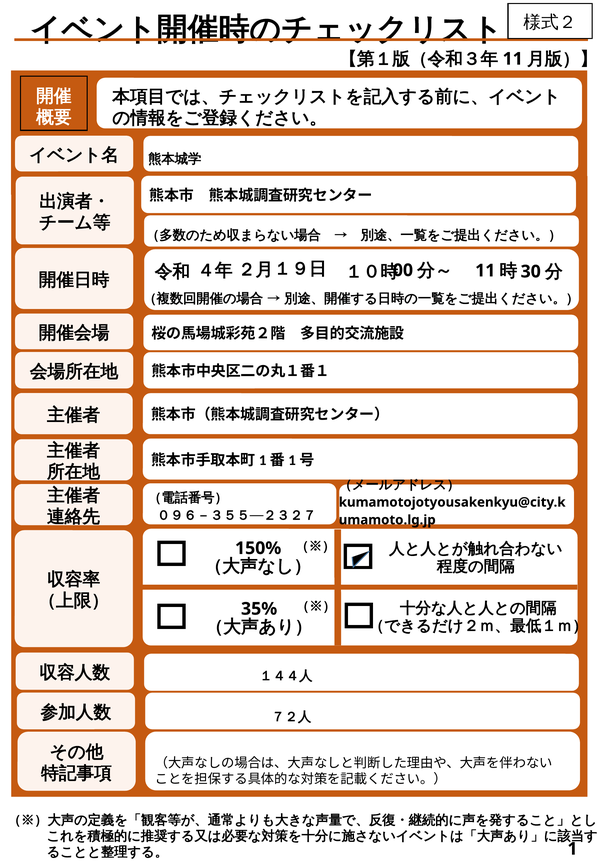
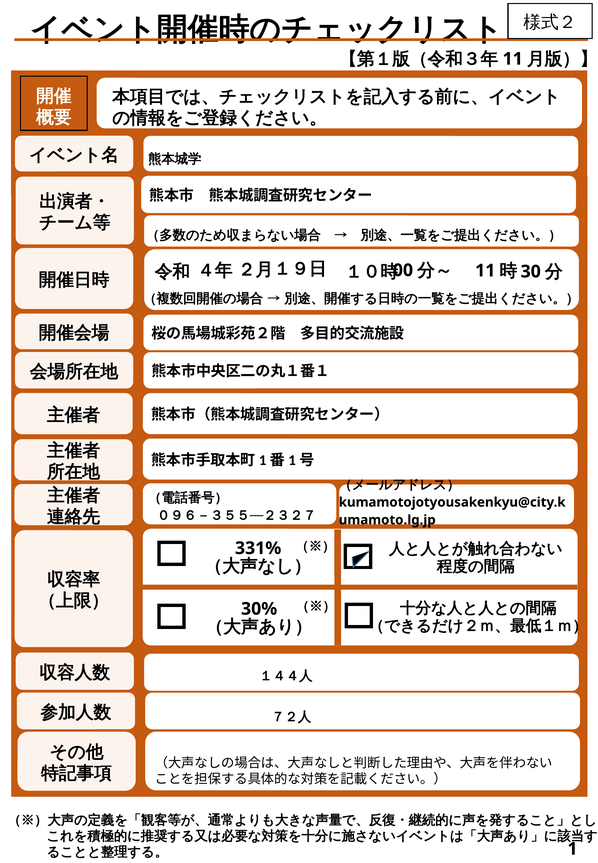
150%: 150% -> 331% (258, 549)
35%: 35% -> 30% (259, 609)
